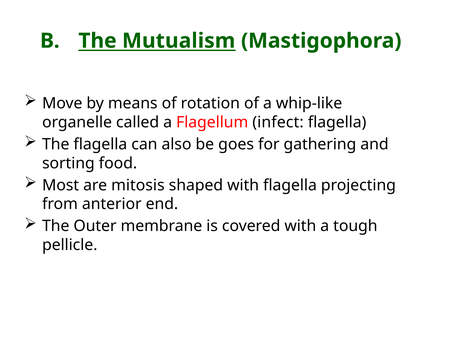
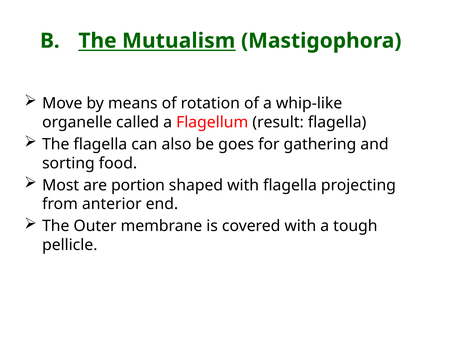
infect: infect -> result (278, 122)
mitosis: mitosis -> portion (138, 185)
